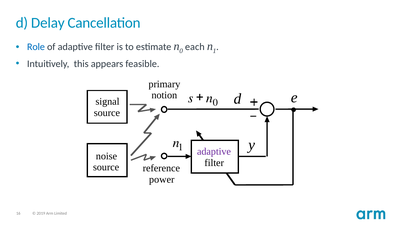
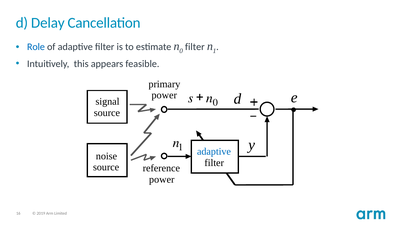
0 each: each -> filter (195, 47)
notion: notion -> power (164, 95)
adaptive colour: purple -> blue (214, 151)
